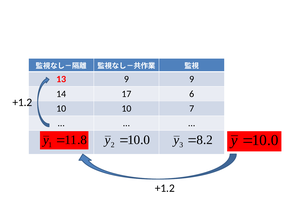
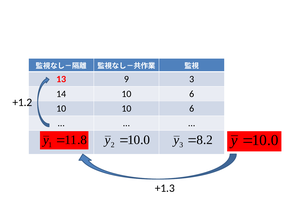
9 9: 9 -> 3 (192, 79)
14 17: 17 -> 10 (126, 94)
10 10 7: 7 -> 6 (192, 109)
+1.2: +1.2 -> +1.3 (165, 189)
